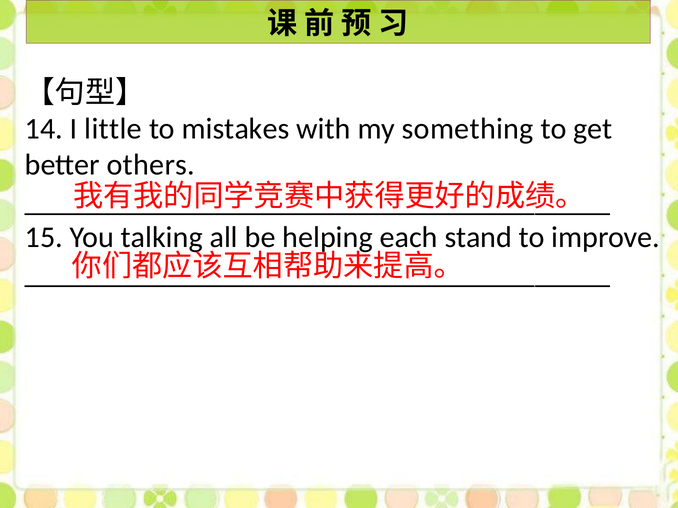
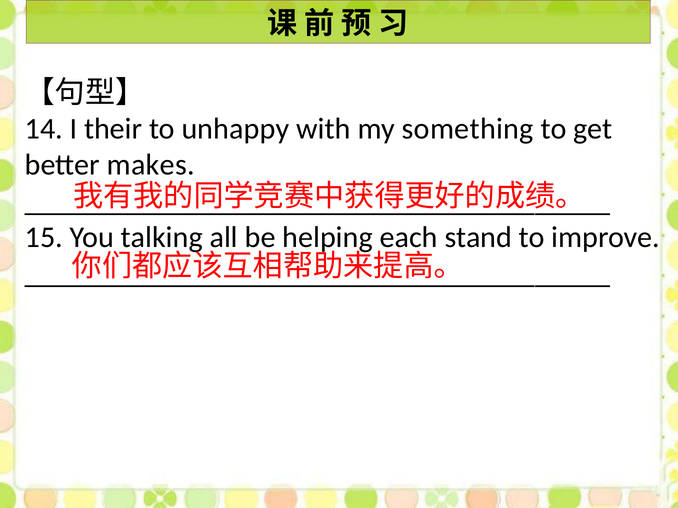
little: little -> their (113, 129)
mistakes: mistakes -> unhappy (235, 129)
others: others -> makes (151, 165)
